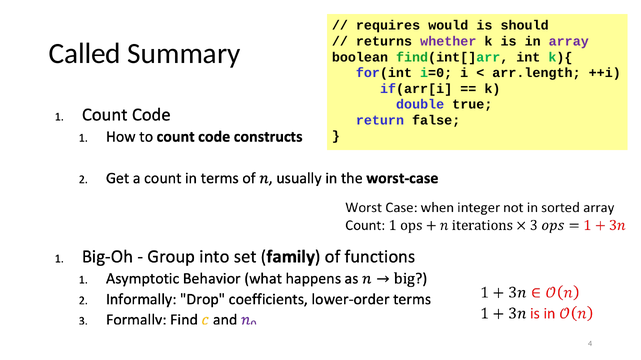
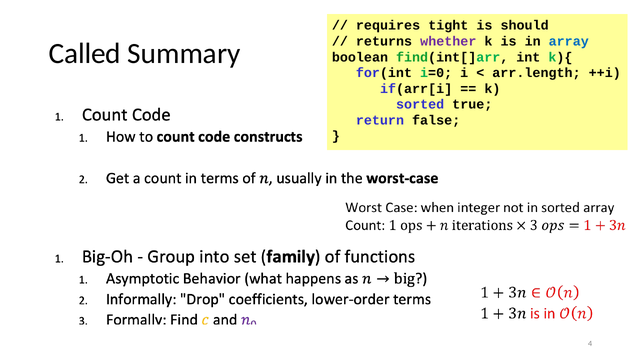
would: would -> tight (448, 25)
array colour: purple -> blue (569, 42)
double: double -> sorted (420, 105)
